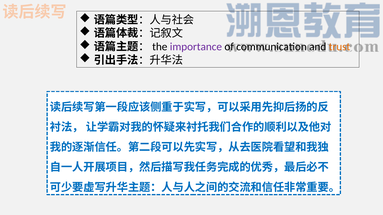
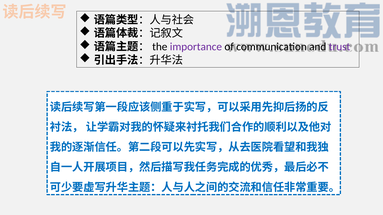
trust colour: orange -> purple (340, 47)
